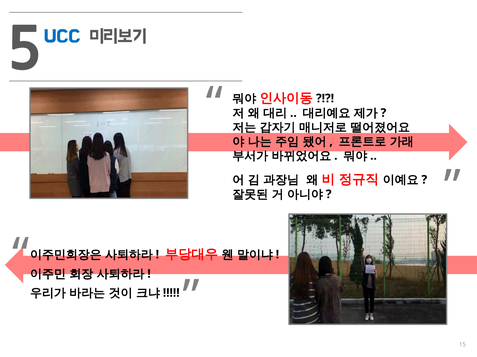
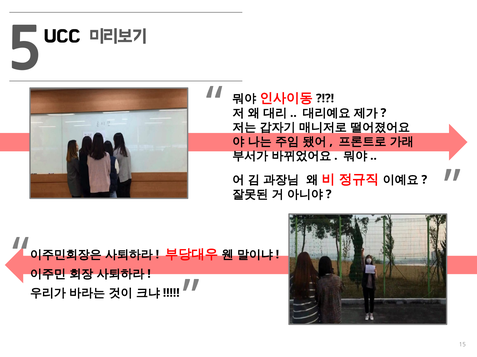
UCC colour: blue -> black (62, 36)
